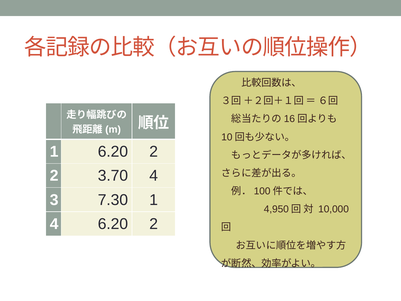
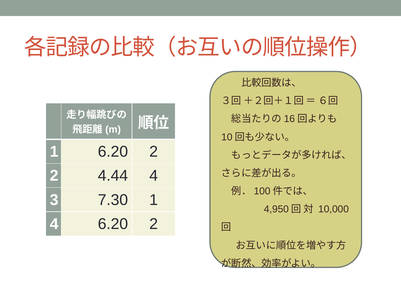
3.70: 3.70 -> 4.44 (113, 176)
